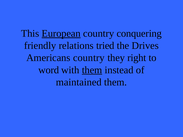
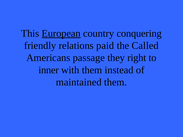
tried: tried -> paid (105, 46)
Drives: Drives -> Called (145, 46)
Americans country: country -> passage (89, 58)
word: word -> inner (49, 70)
them underline: present -> none (92, 70)
